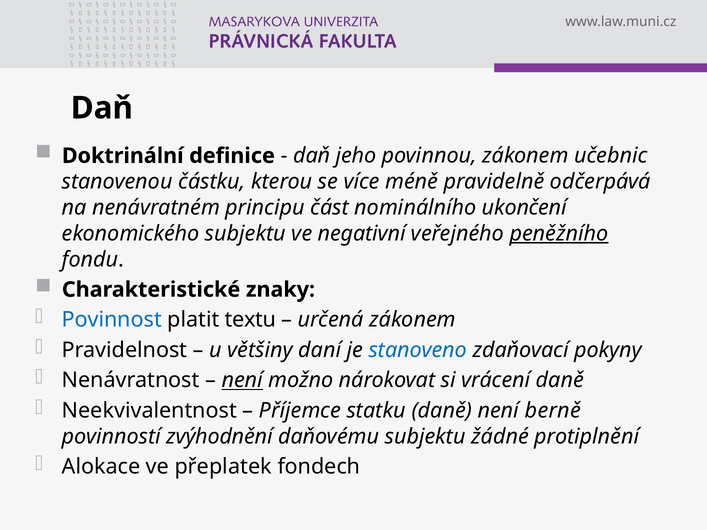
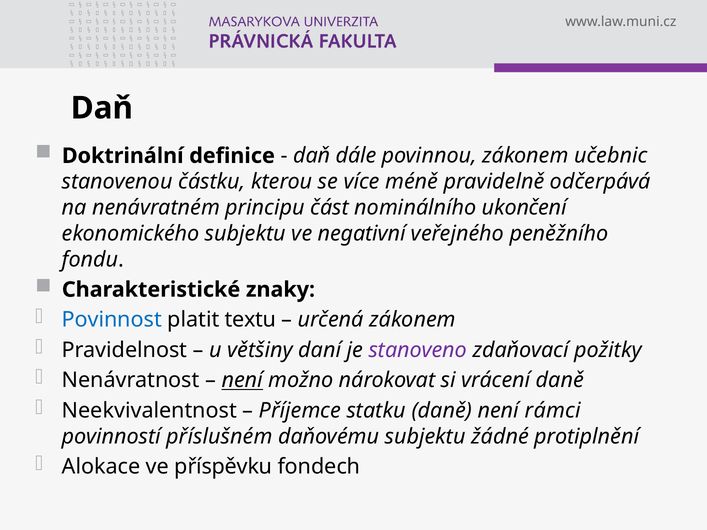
jeho: jeho -> dále (356, 156)
peněžního underline: present -> none (559, 234)
stanoveno colour: blue -> purple (418, 350)
pokyny: pokyny -> požitky (608, 350)
berně: berně -> rámci (553, 411)
zvýhodnění: zvýhodnění -> příslušném (219, 437)
přeplatek: přeplatek -> příspěvku (223, 467)
